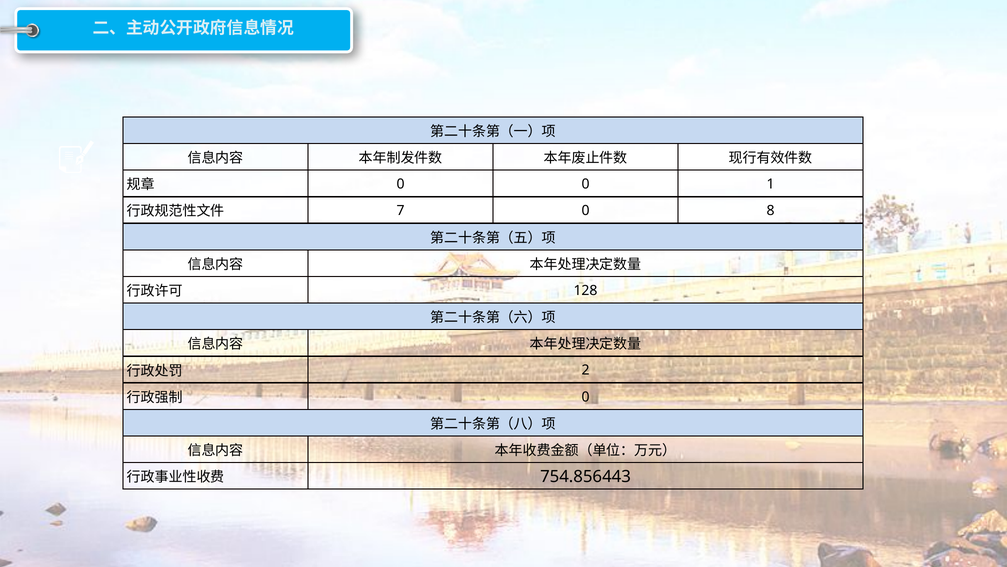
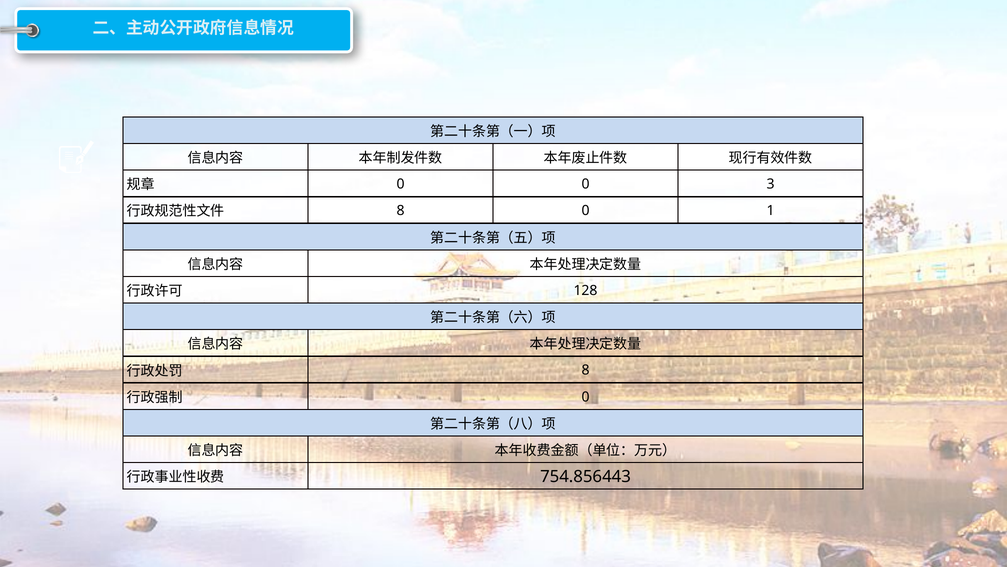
1: 1 -> 3 (771, 184)
7: 7 -> 8 (401, 211)
8: 8 -> 1 (771, 211)
2: 2 -> 8 (586, 370)
